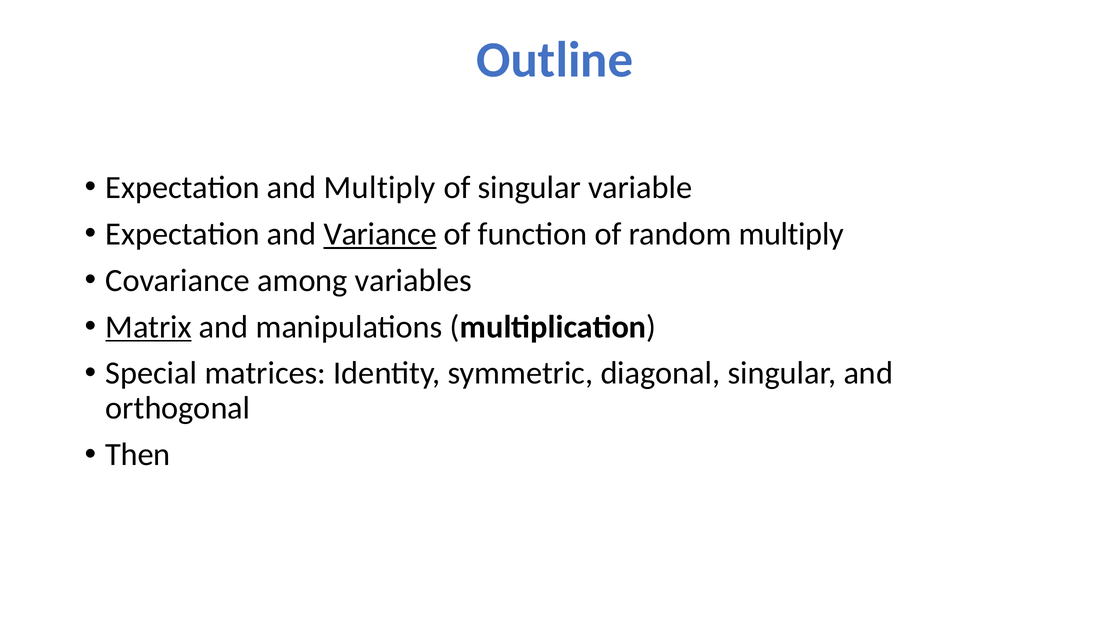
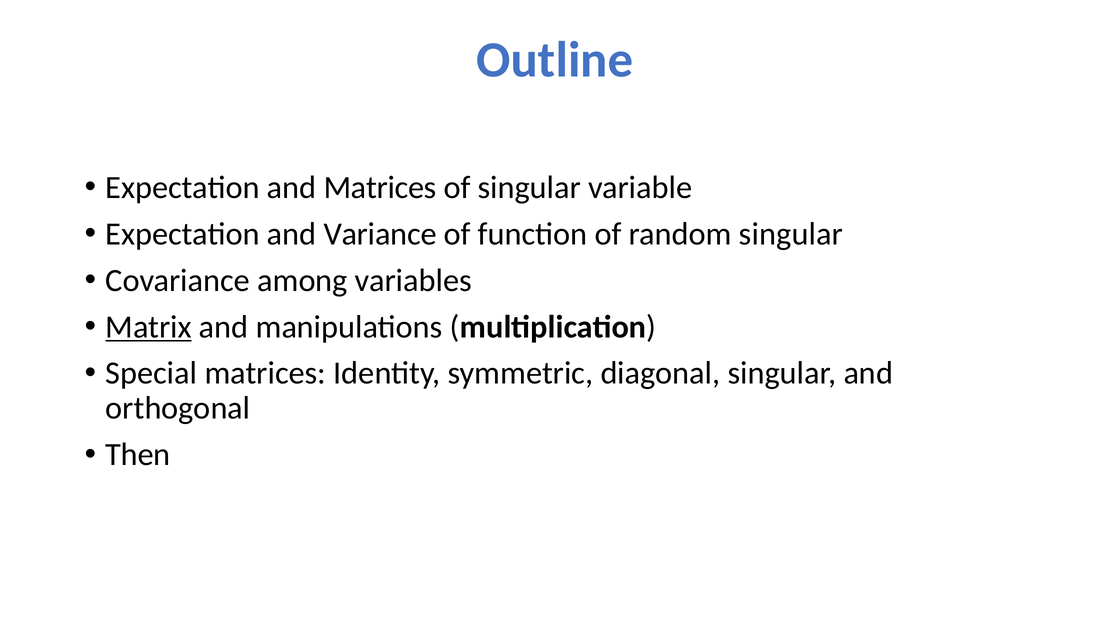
and Multiply: Multiply -> Matrices (380, 188)
Variance underline: present -> none (380, 234)
random multiply: multiply -> singular (791, 234)
